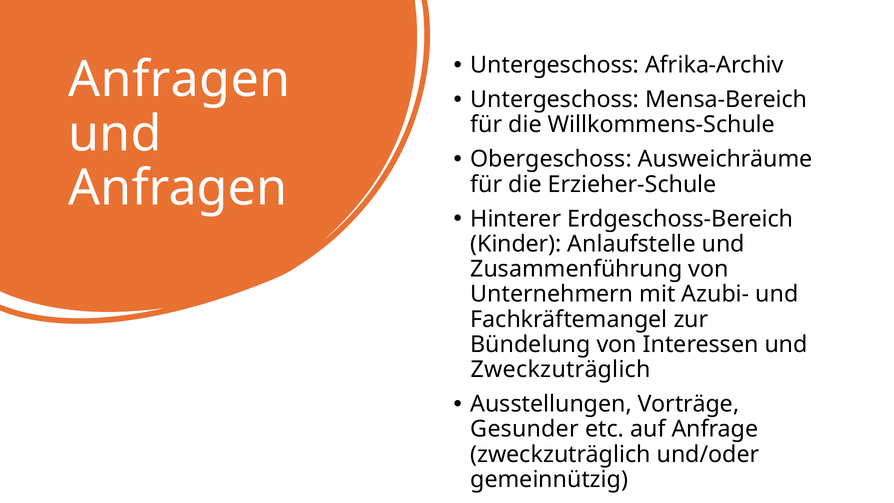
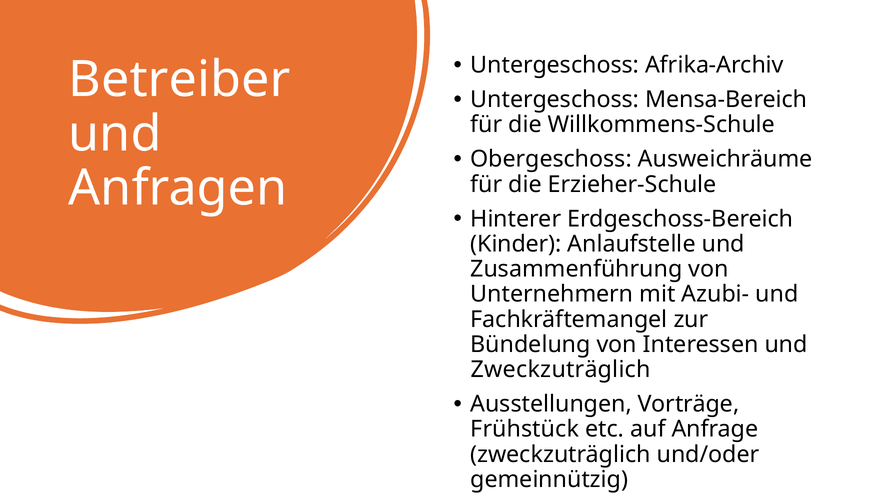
Anfragen: Anfragen -> Betreiber (179, 80)
Gesunder: Gesunder -> Frühstück (525, 429)
